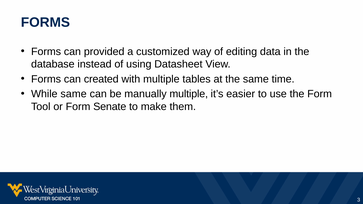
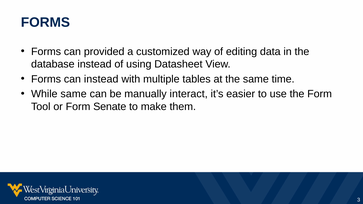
can created: created -> instead (101, 79)
manually multiple: multiple -> interact (189, 94)
